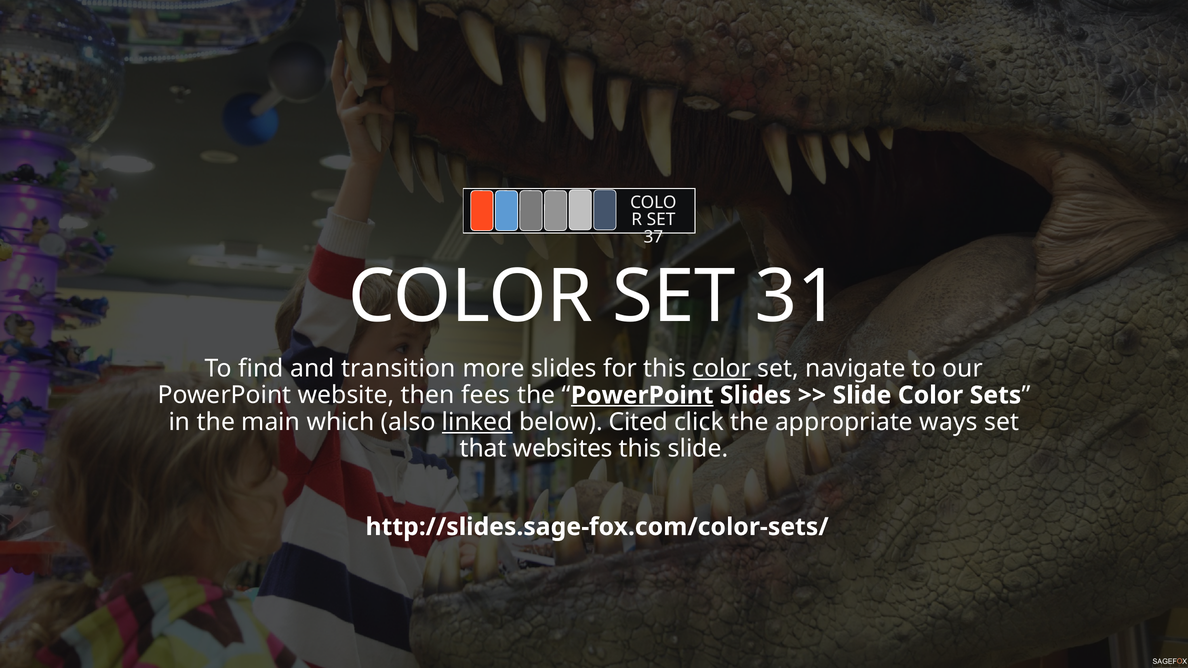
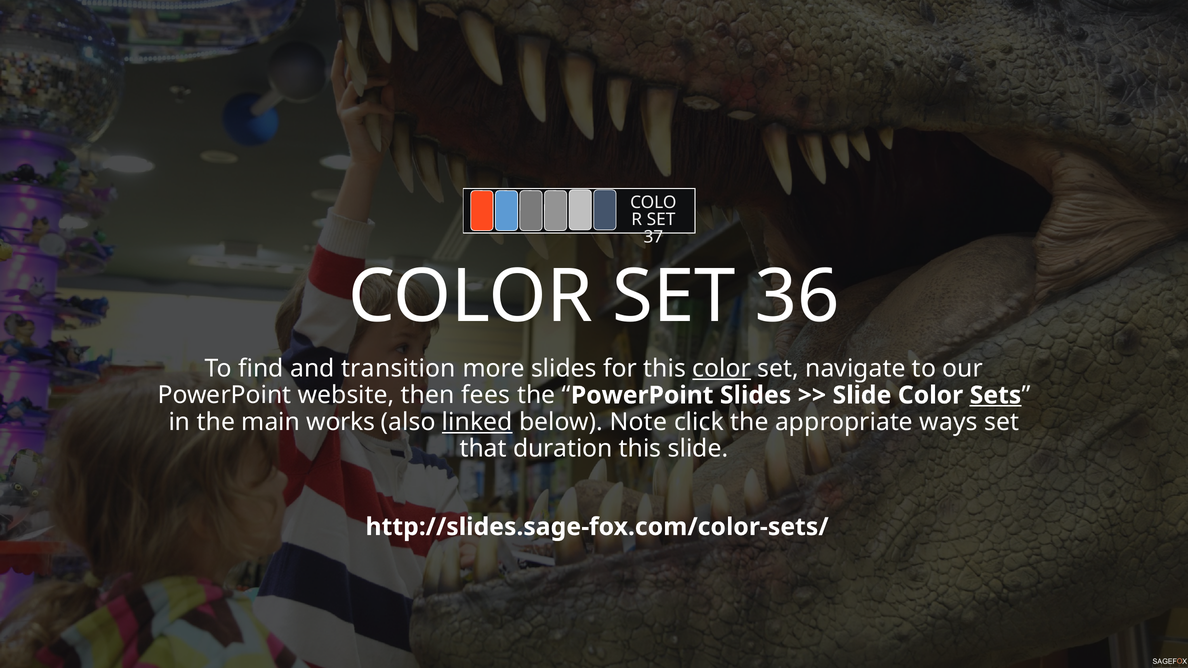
31: 31 -> 36 (797, 297)
PowerPoint underline: present -> none (642, 395)
Sets underline: none -> present (995, 395)
which: which -> works (341, 422)
Cited: Cited -> Note (638, 422)
websites: websites -> duration (563, 449)
